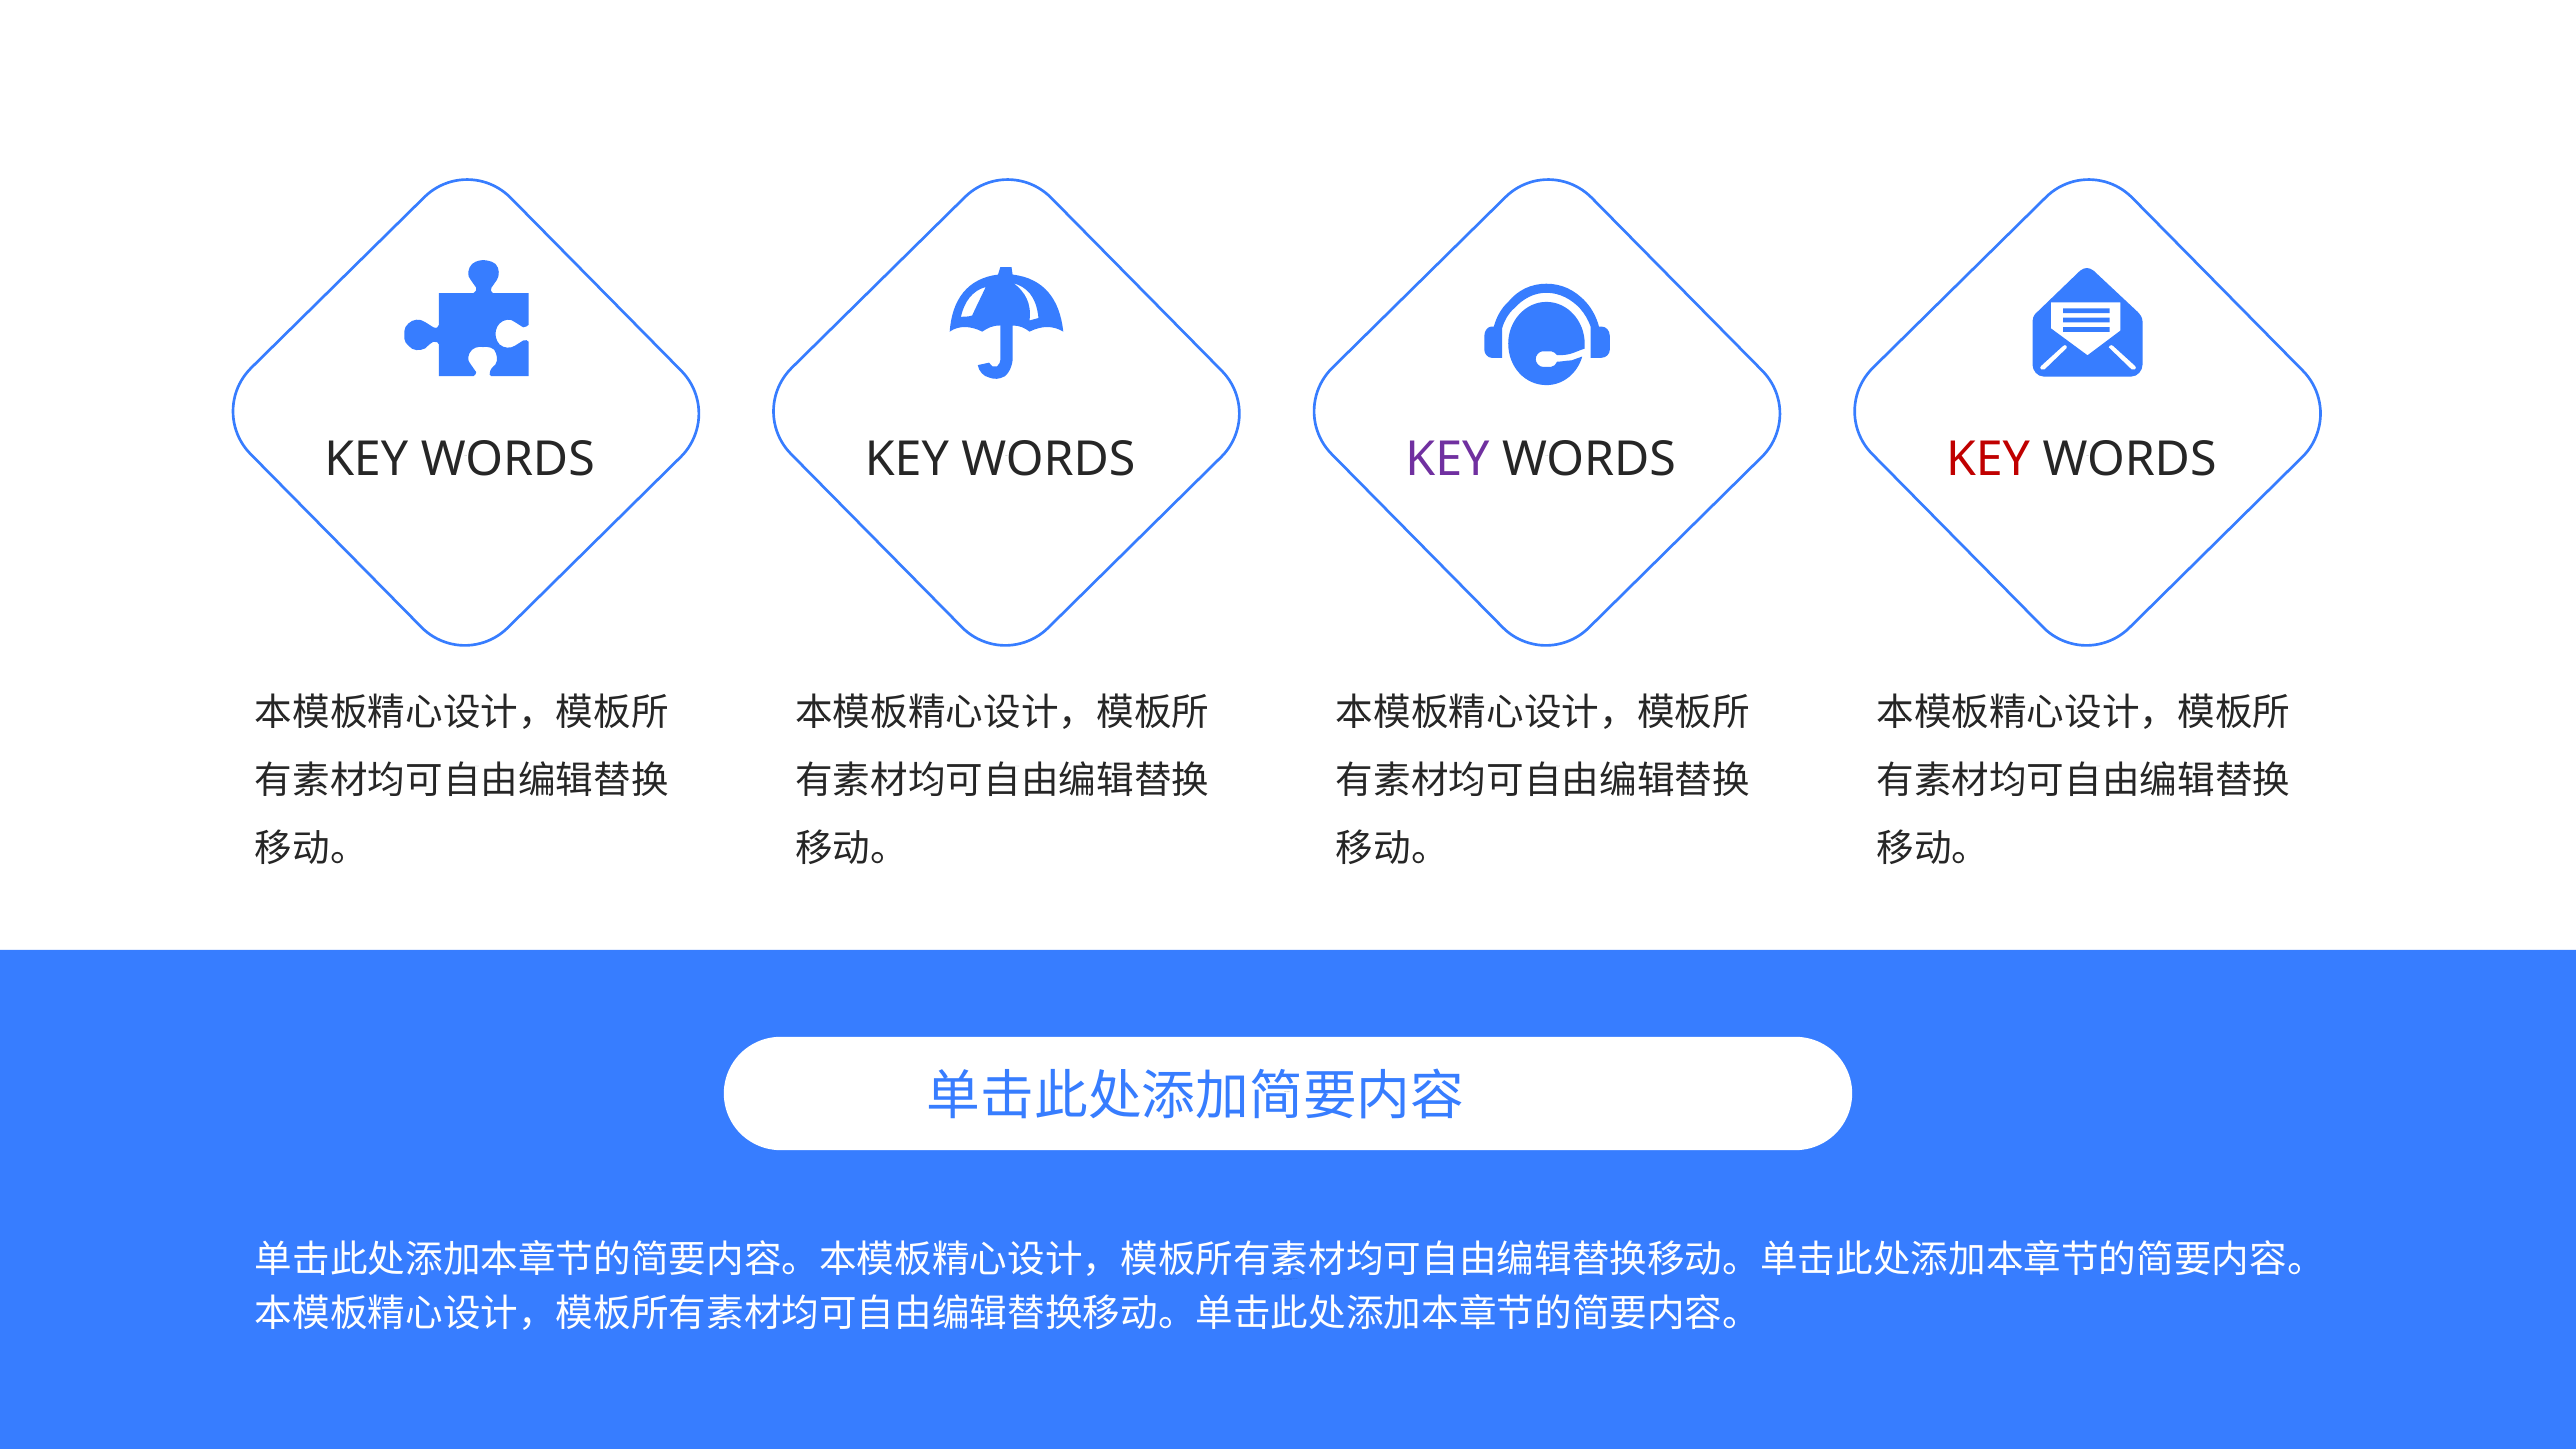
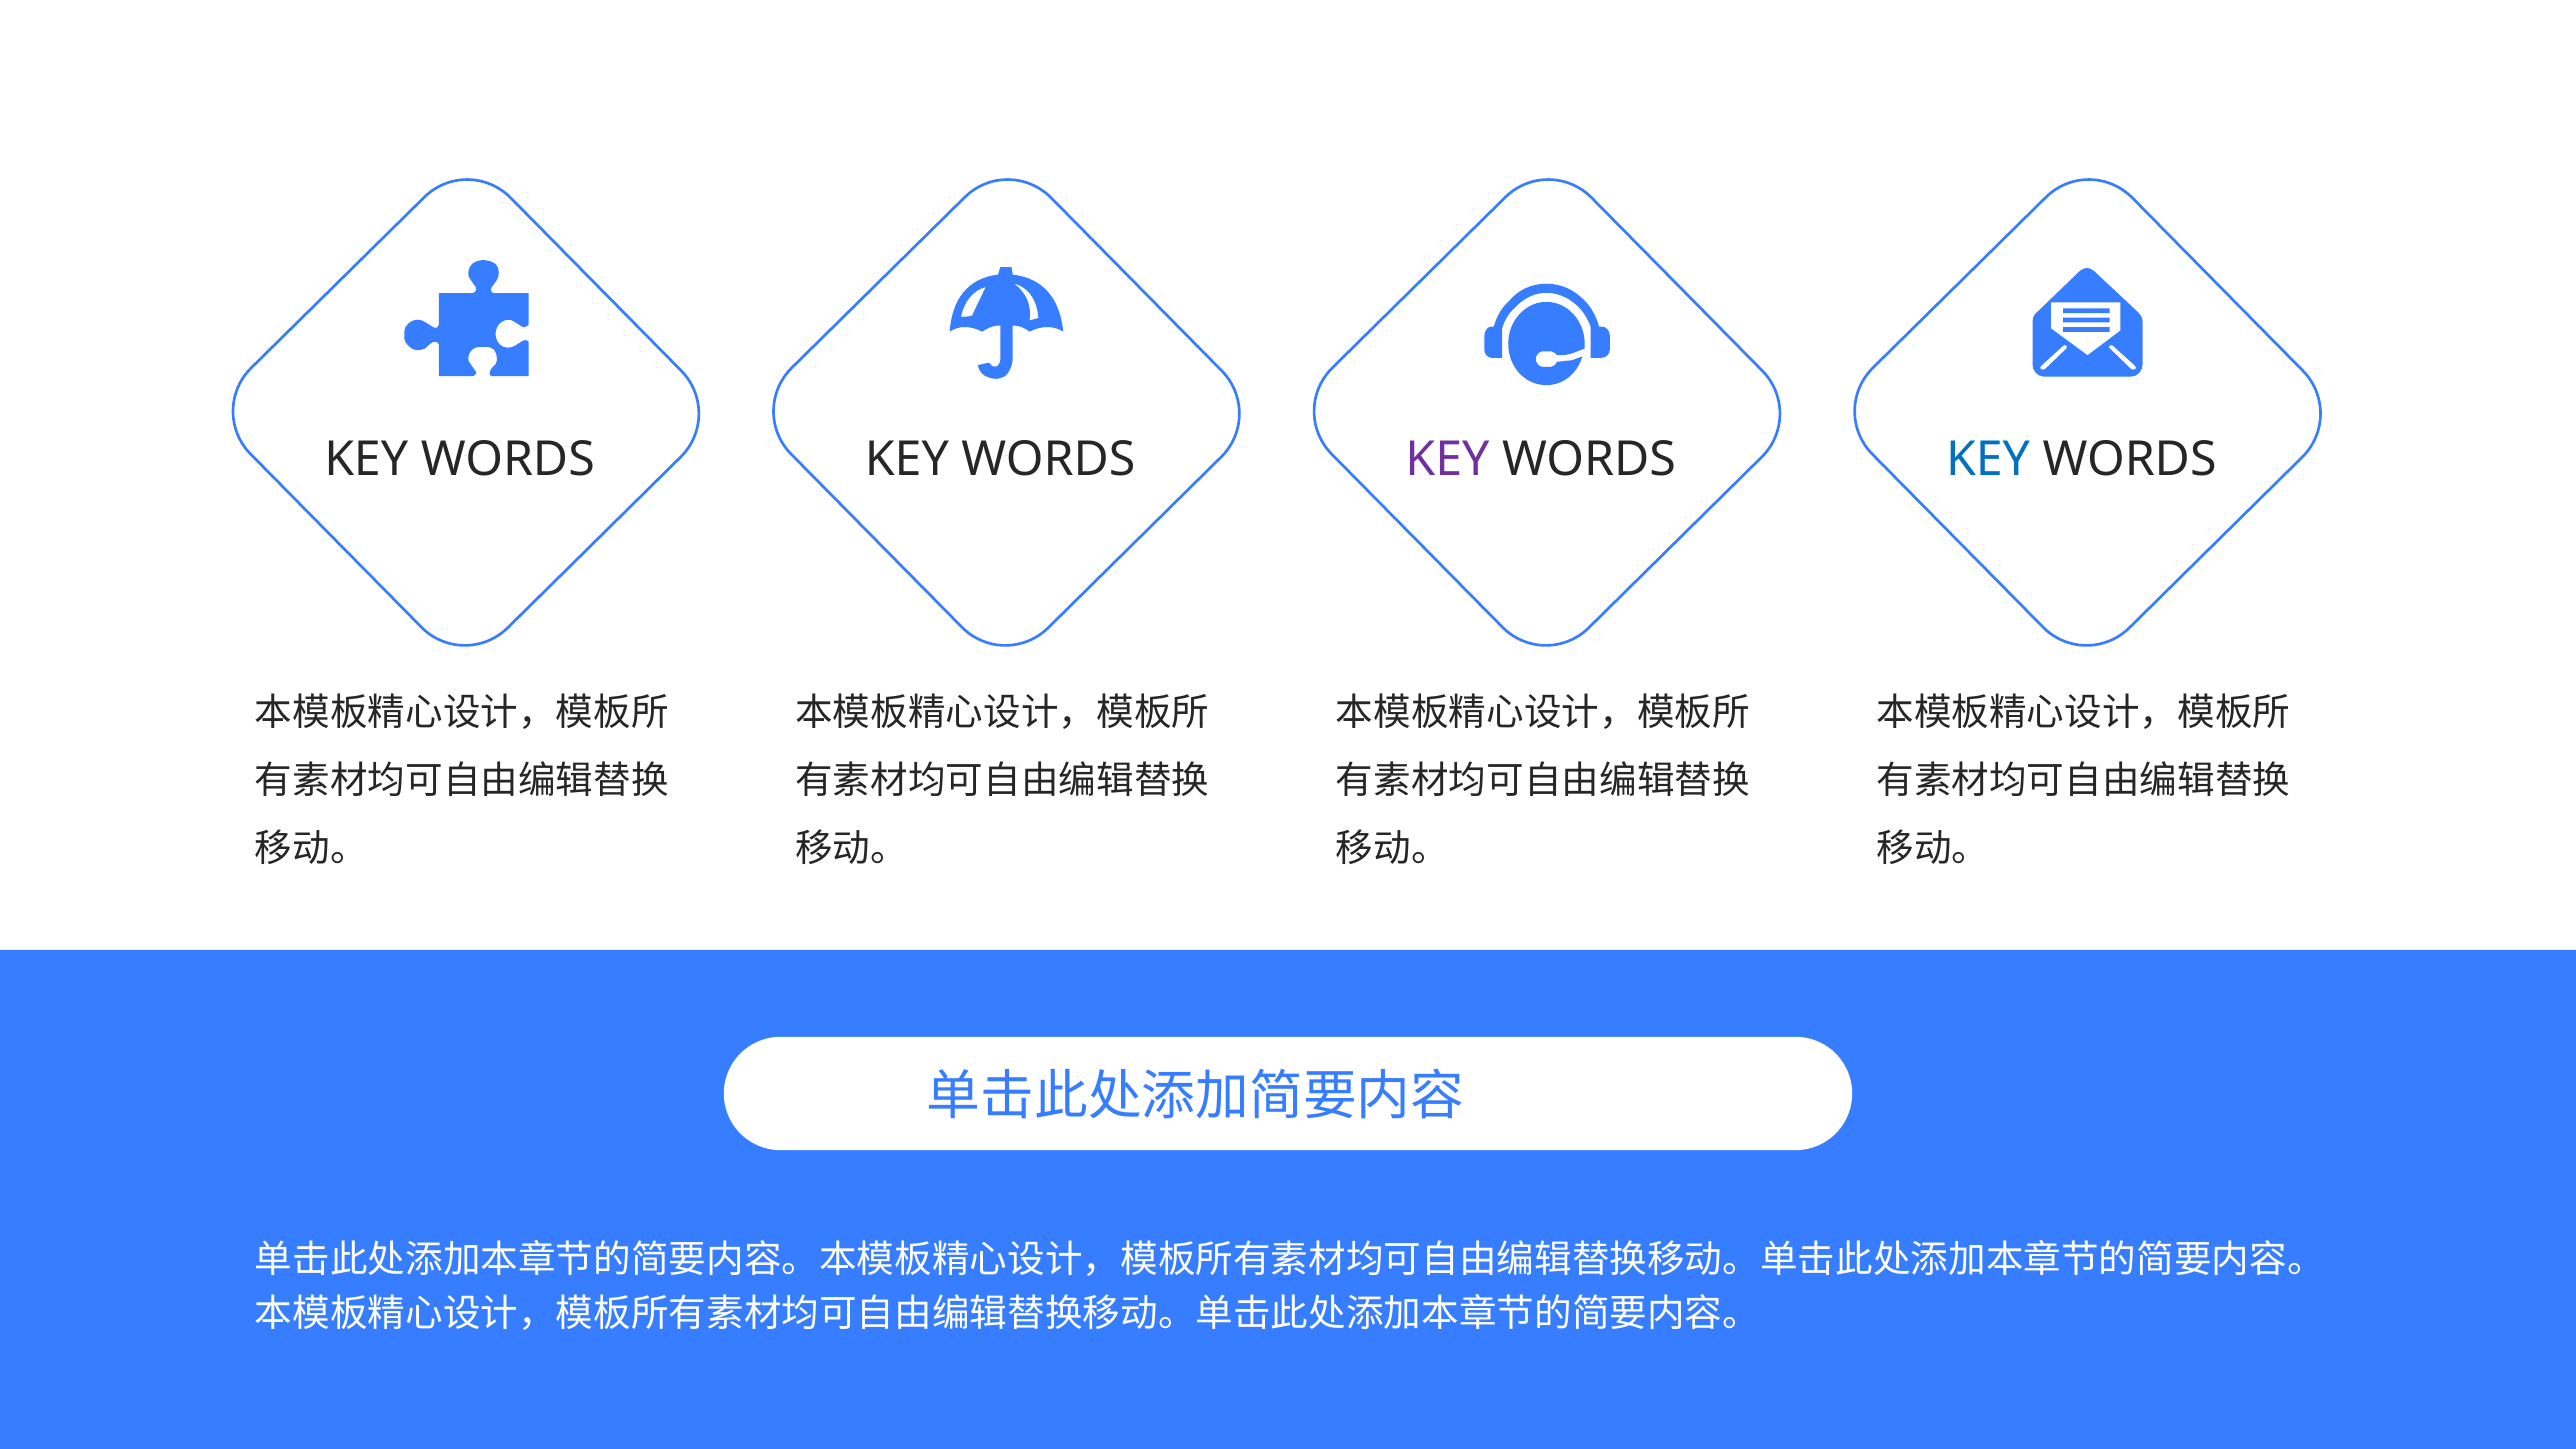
KEY colour: red -> blue (1988, 459)
